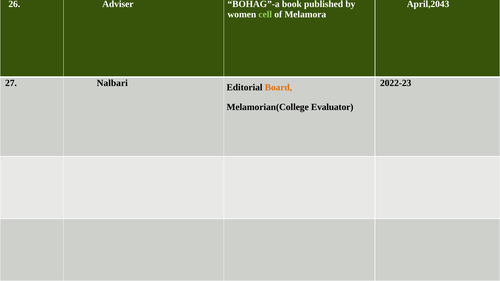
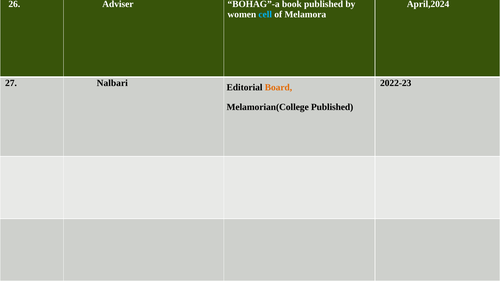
April,2043: April,2043 -> April,2024 (428, 4)
cell colour: light green -> light blue (265, 15)
Melamorian(College Evaluator: Evaluator -> Published (332, 107)
